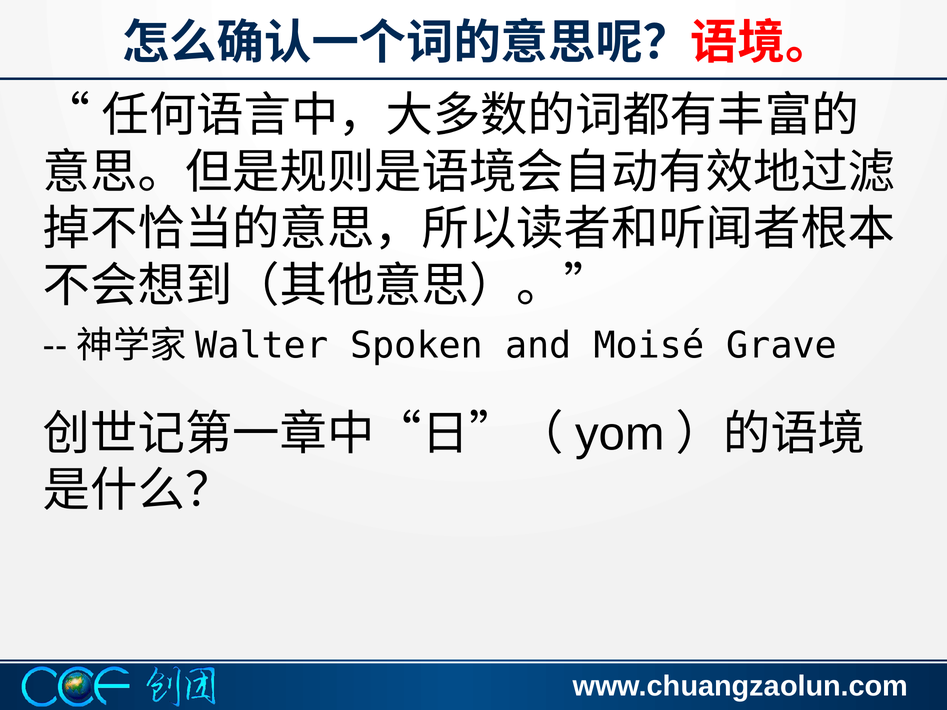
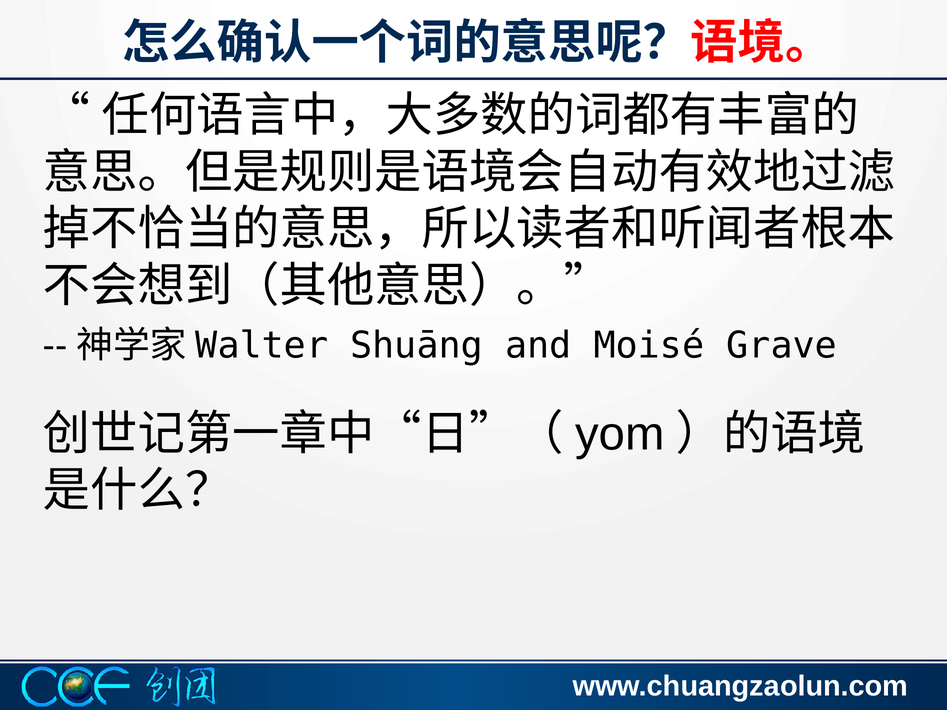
Spoken: Spoken -> Shuāng (417, 346)
